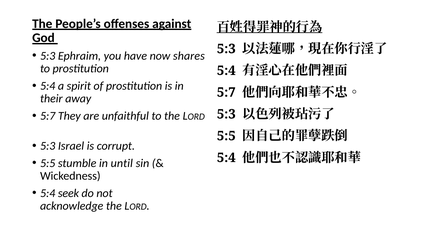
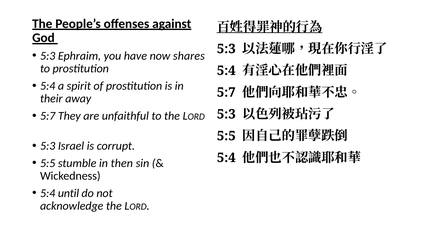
until: until -> then (122, 163)
seek: seek -> until (68, 193)
